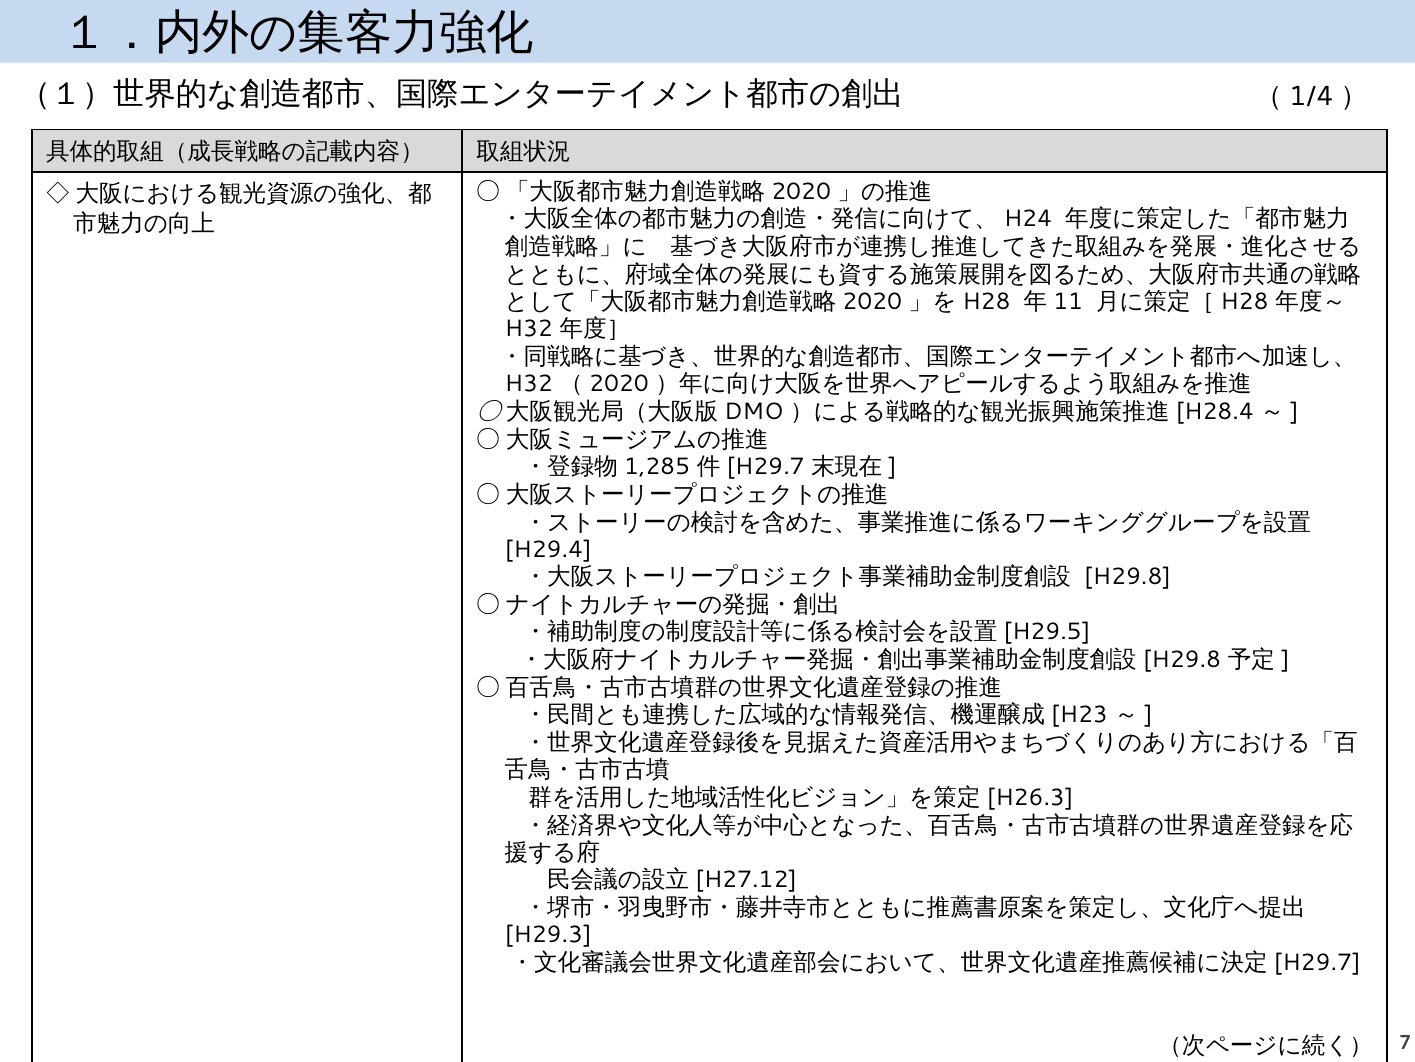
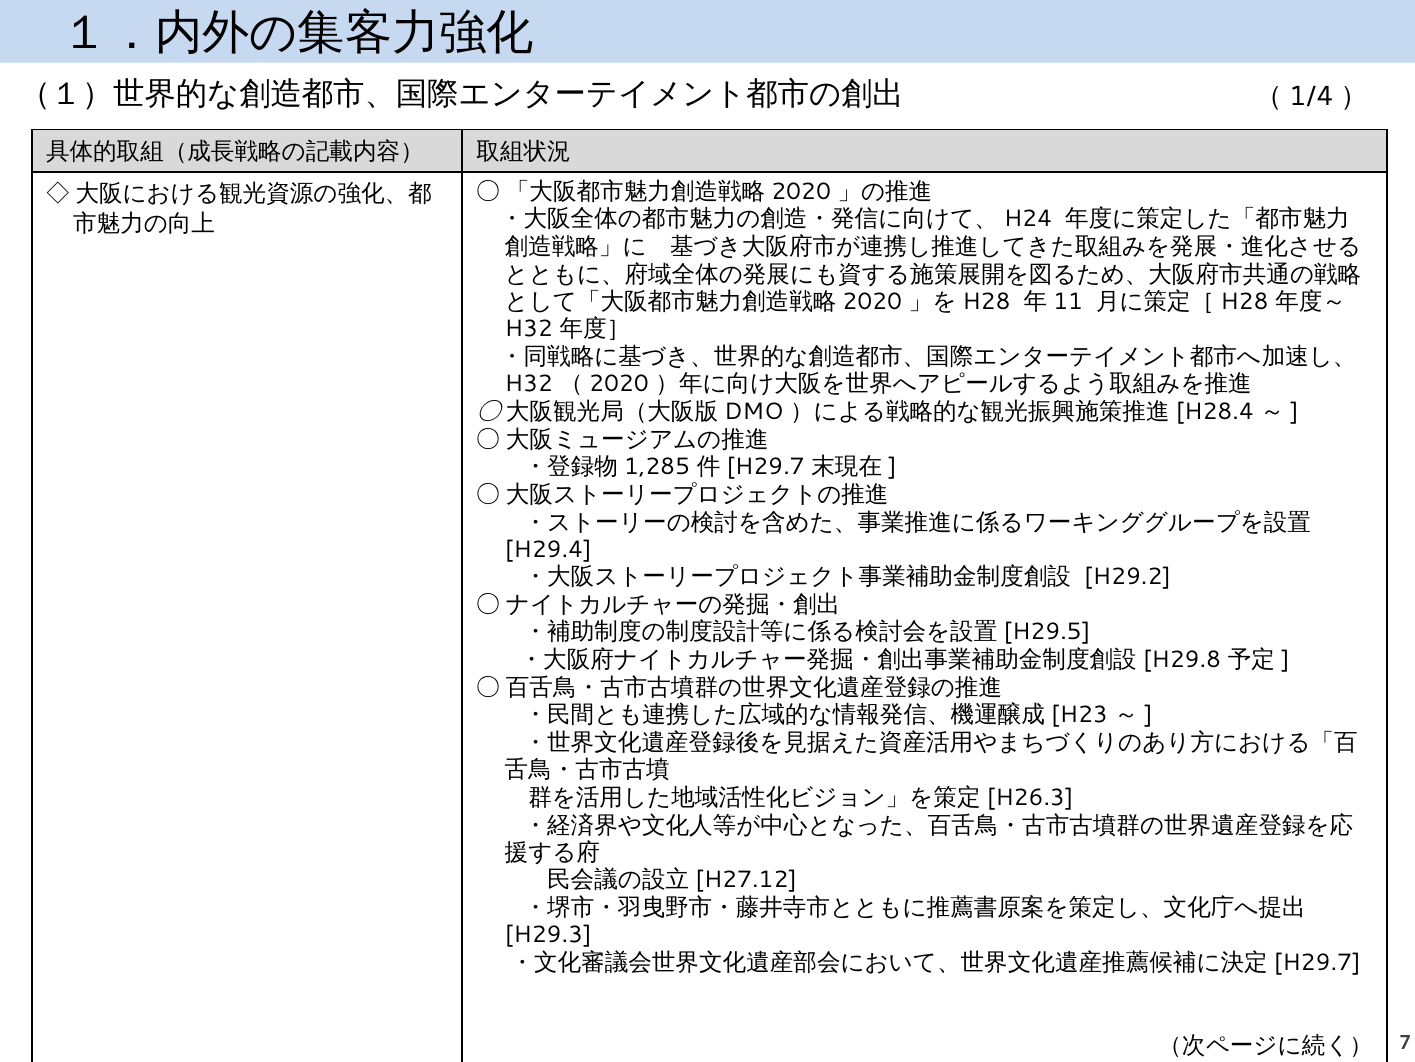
H29.8: H29.8 -> H29.2 (1128, 576)
